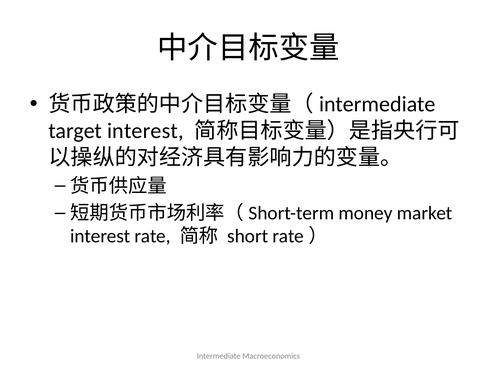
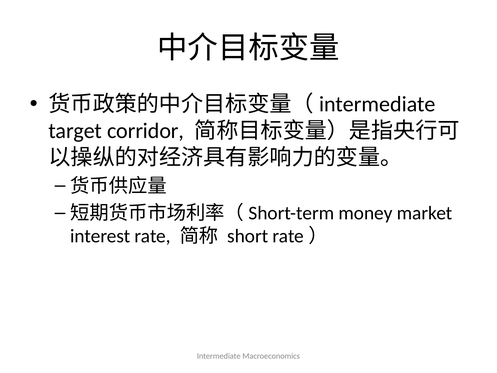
target interest: interest -> corridor (145, 131)
